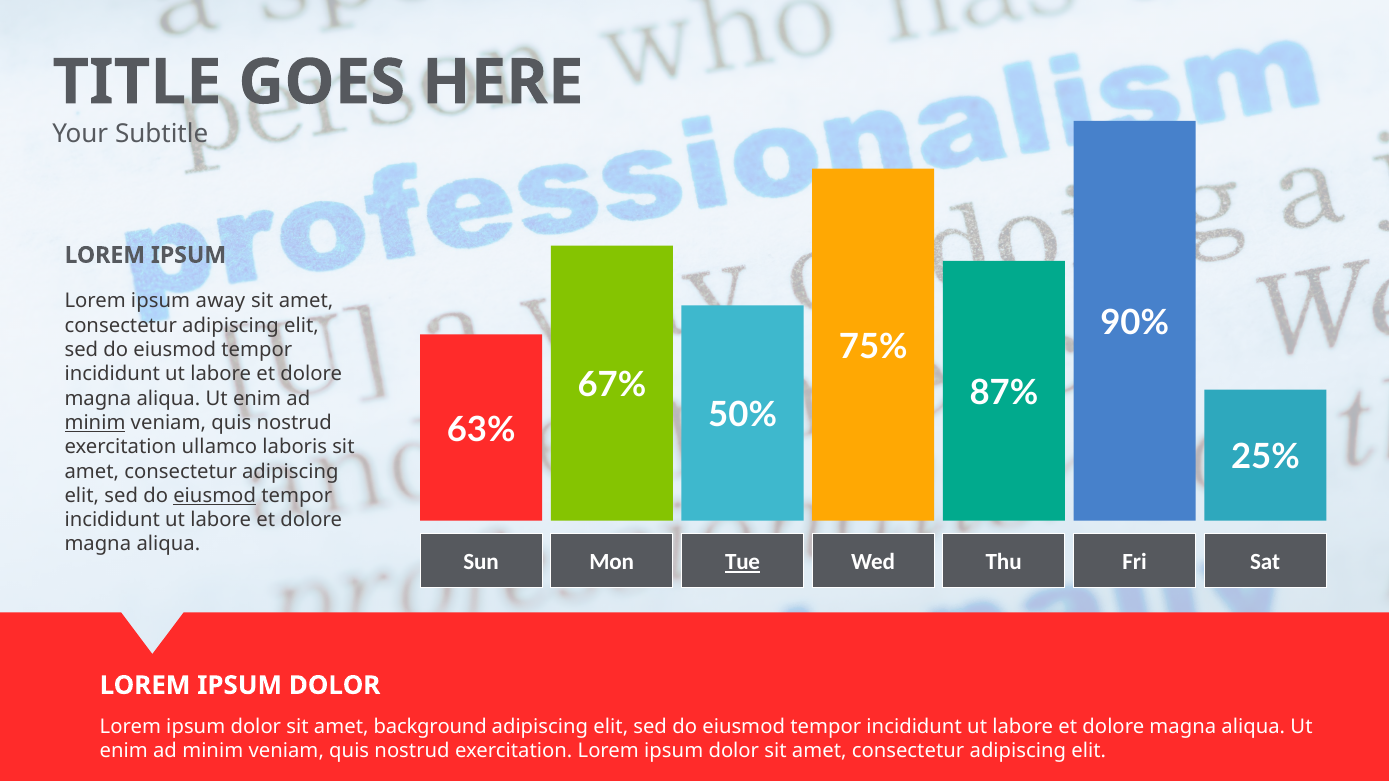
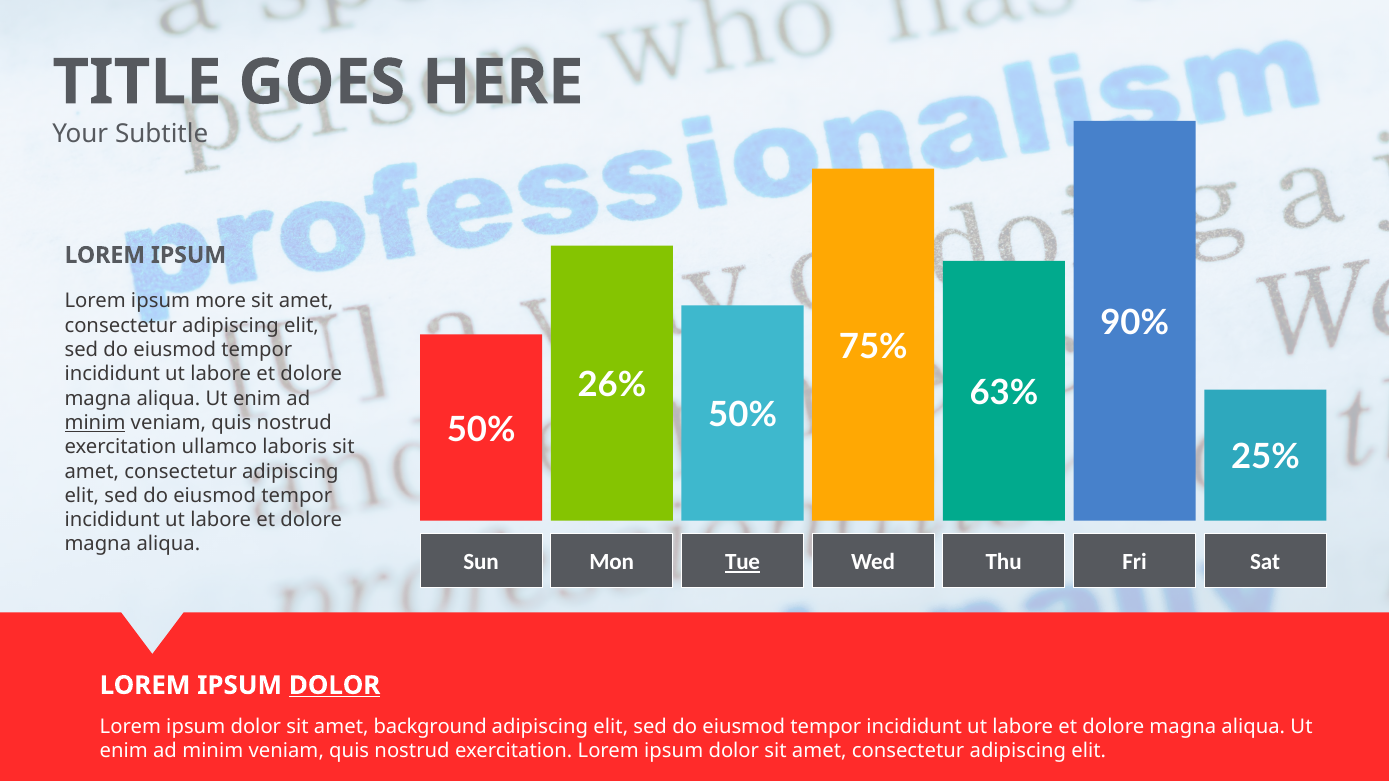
away: away -> more (221, 301)
67%: 67% -> 26% (612, 386)
87%: 87% -> 63% (1004, 393)
63%: 63% -> 50% (481, 430)
eiusmod underline: present -> none (215, 496)
DOLOR underline: none -> present (335, 686)
